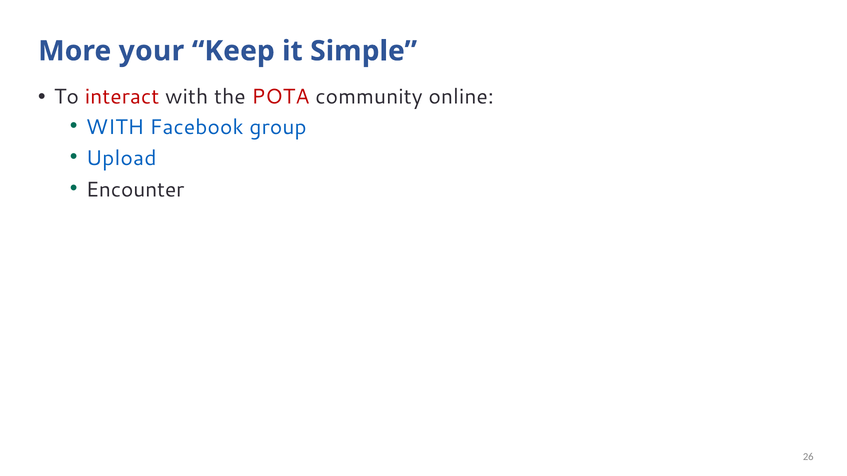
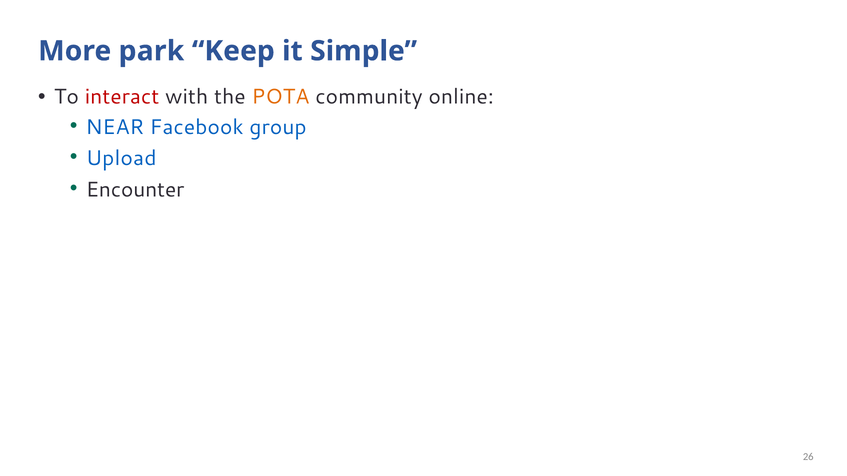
your: your -> park (151, 51)
POTA colour: red -> orange (281, 97)
WITH: WITH -> NEAR (115, 127)
